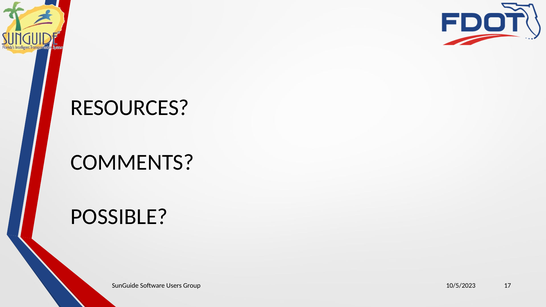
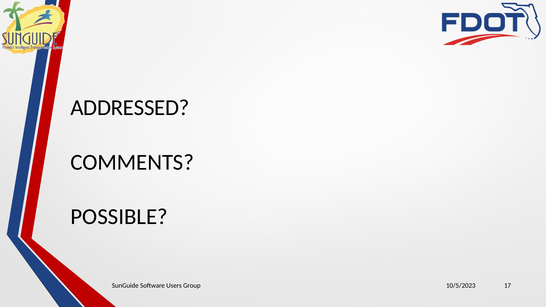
RESOURCES: RESOURCES -> ADDRESSED (130, 108)
